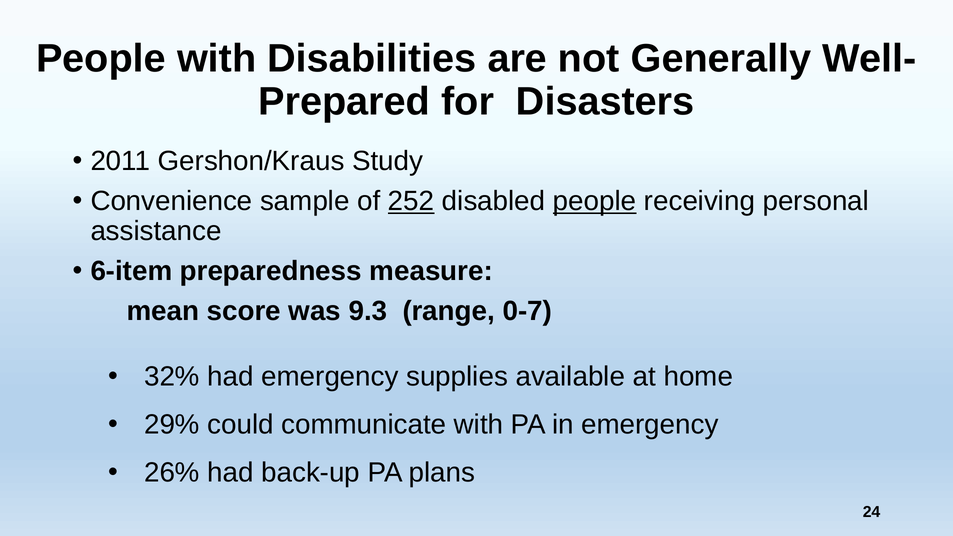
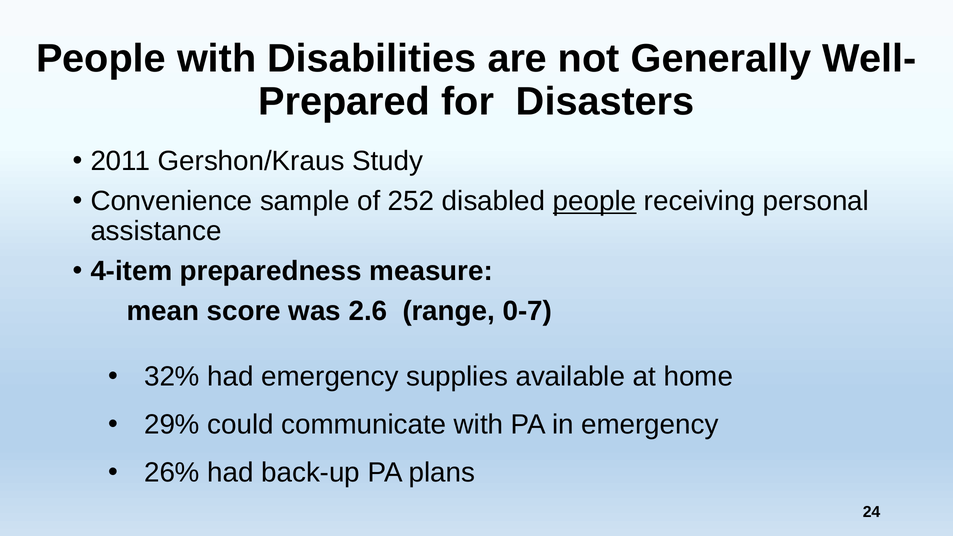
252 underline: present -> none (411, 201)
6-item: 6-item -> 4-item (131, 271)
9.3: 9.3 -> 2.6 (368, 311)
